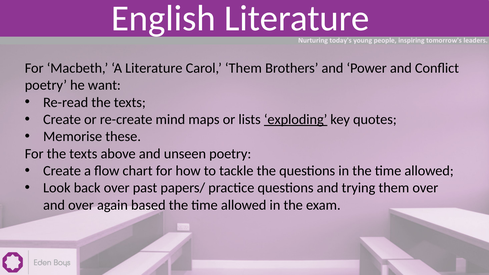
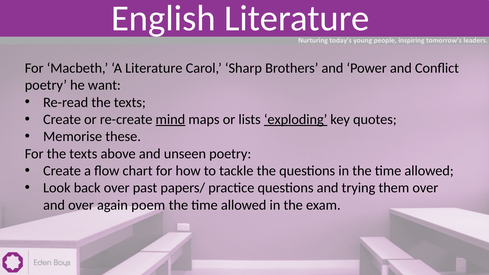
Carol Them: Them -> Sharp (243, 68)
mind underline: none -> present (170, 119)
based: based -> poem (148, 205)
